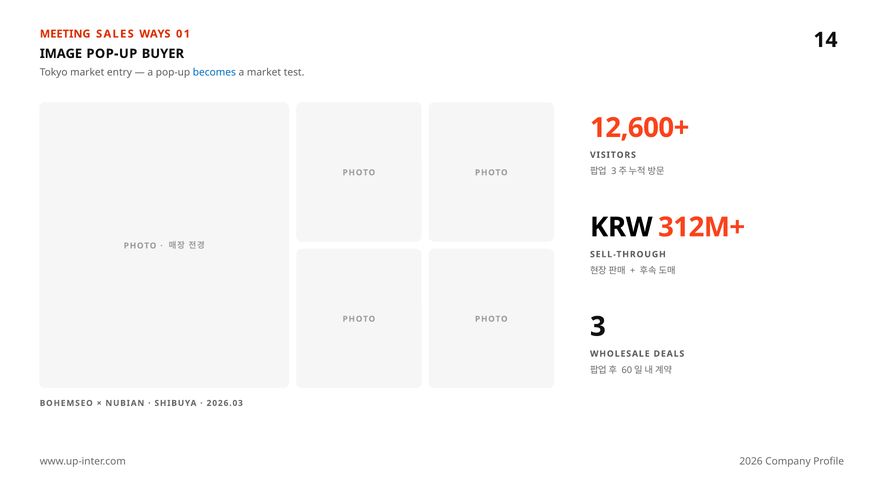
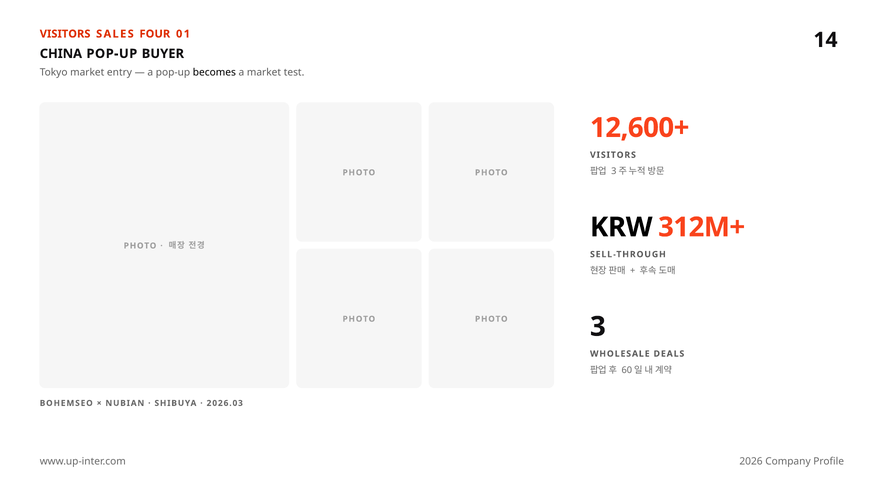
MEETING: MEETING -> VISITORS (65, 34)
WAYS: WAYS -> FOUR (155, 34)
IMAGE: IMAGE -> CHINA (61, 54)
becomes colour: blue -> black (214, 72)
